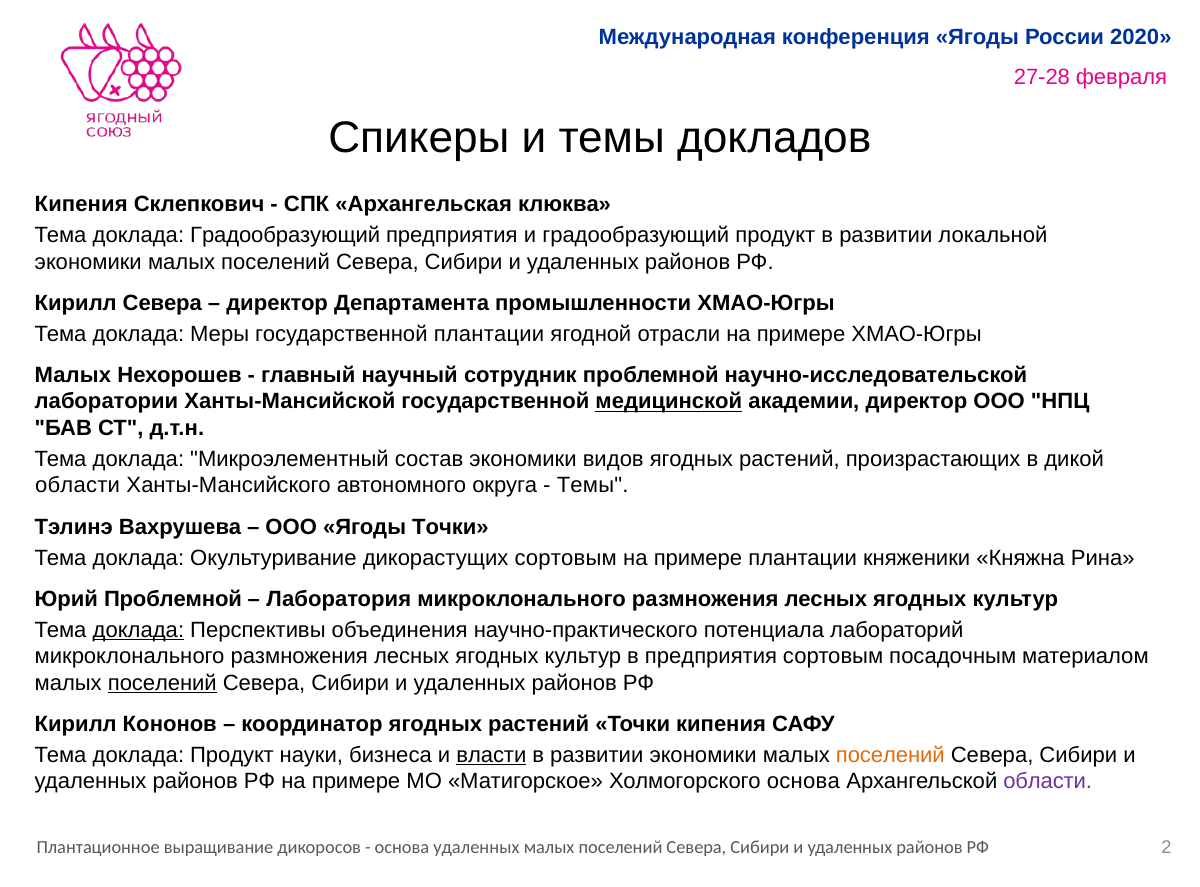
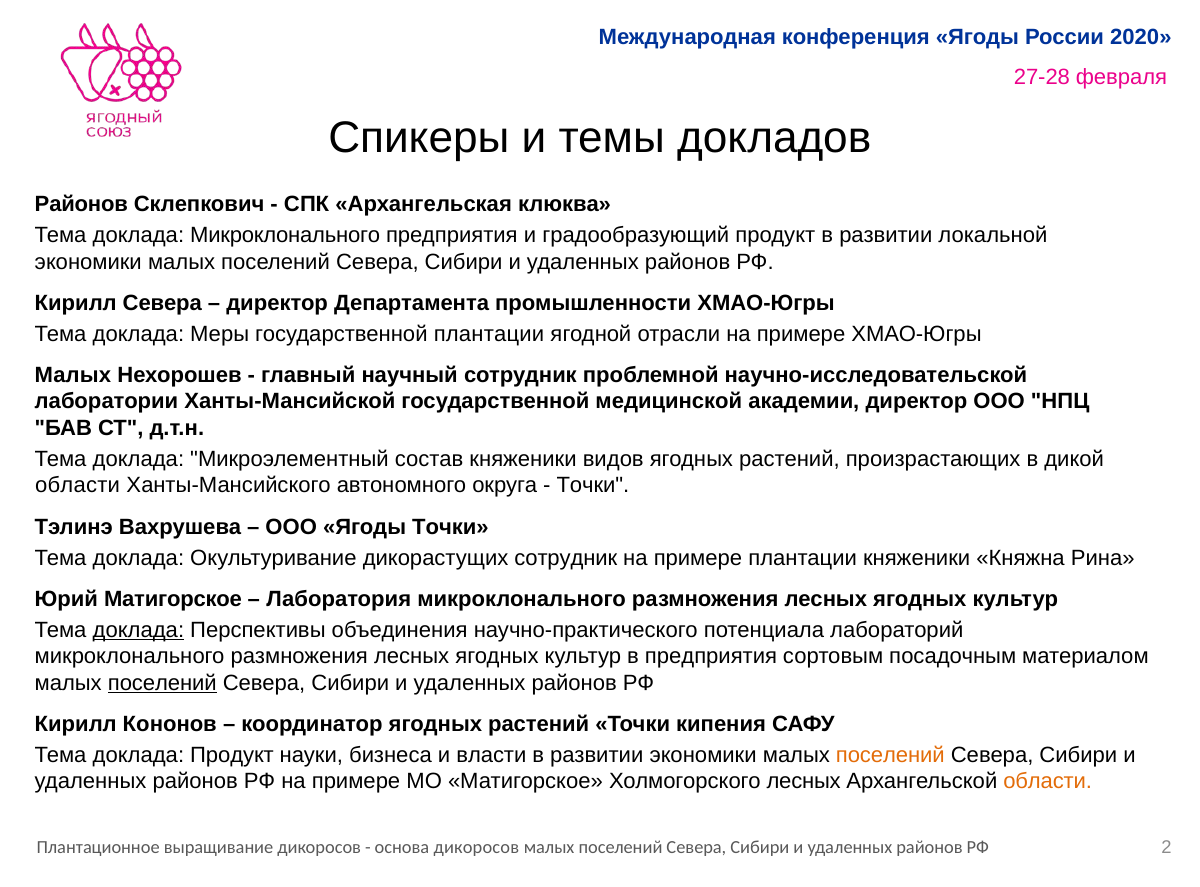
Кипения: Кипения -> Районов (81, 204)
доклада Градообразующий: Градообразующий -> Микроклонального (285, 235)
медицинской underline: present -> none (669, 402)
состав экономики: экономики -> княженики (523, 459)
Темы: Темы -> Точки (593, 486)
дикорастущих сортовым: сортовым -> сотрудник (566, 558)
Юрий Проблемной: Проблемной -> Матигорское (173, 599)
власти underline: present -> none (491, 755)
Холмогорского основа: основа -> лесных (804, 782)
области colour: purple -> orange (1048, 782)
основа удаленных: удаленных -> дикоросов (476, 847)
